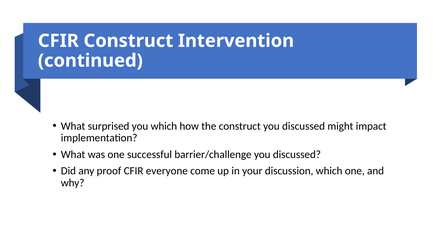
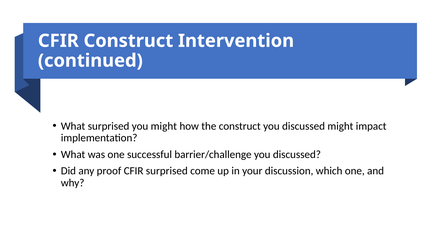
you which: which -> might (164, 126)
CFIR everyone: everyone -> surprised (167, 171)
